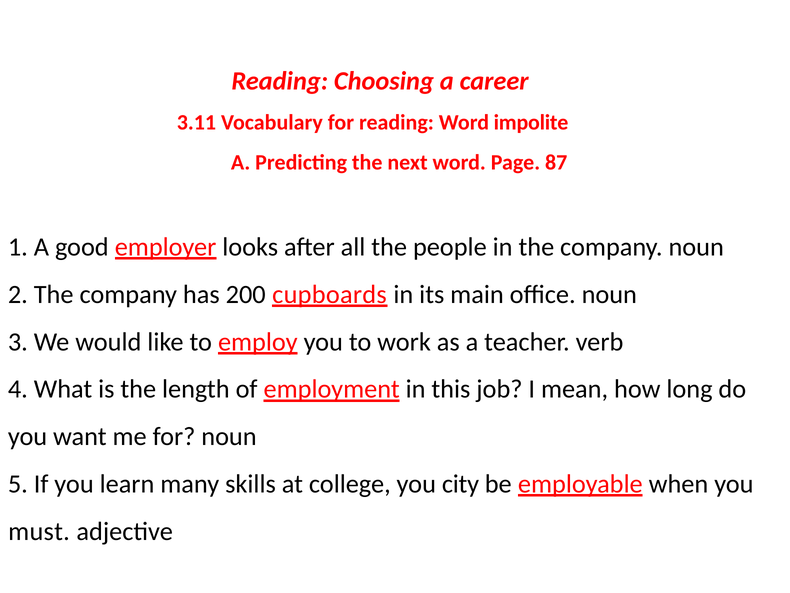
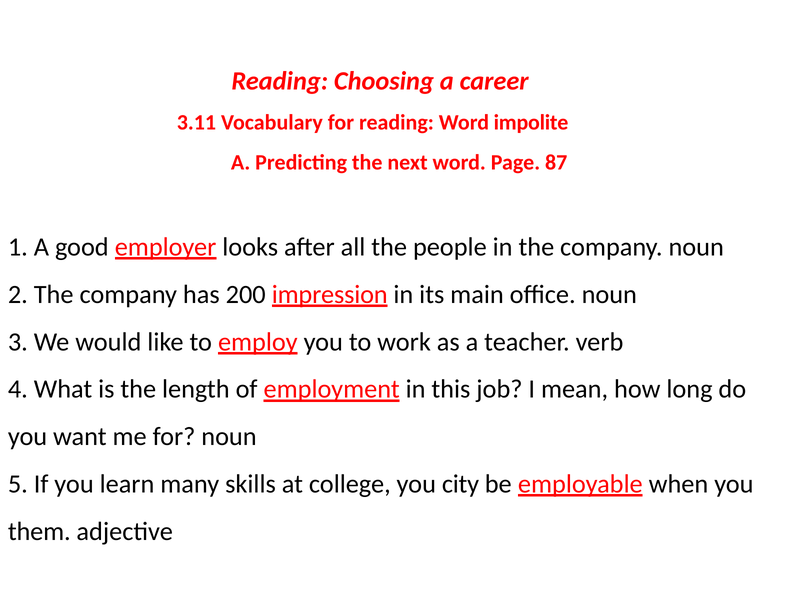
cupboards: cupboards -> impression (330, 294)
must: must -> them (39, 531)
